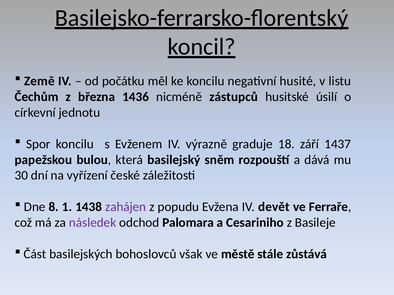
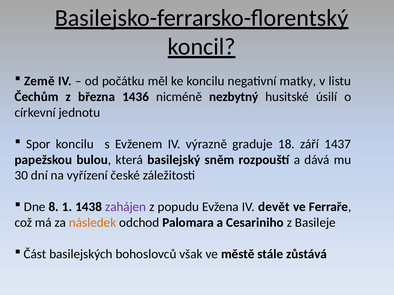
husité: husité -> matky (298, 81)
zástupců: zástupců -> nezbytný (234, 97)
následek colour: purple -> orange (93, 223)
